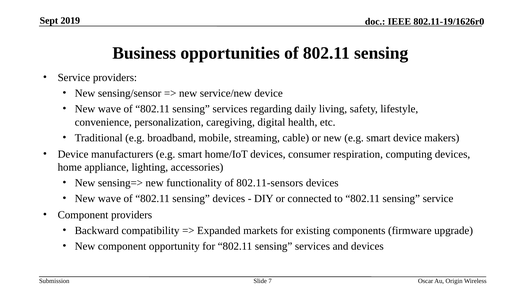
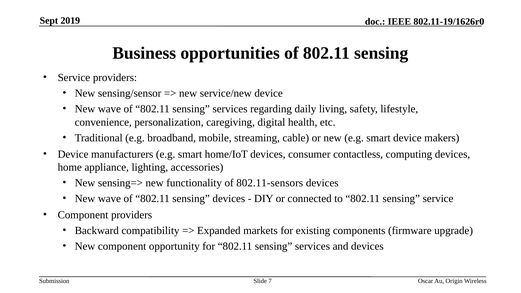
respiration: respiration -> contactless (358, 154)
